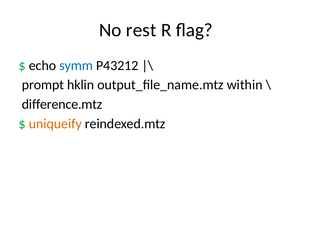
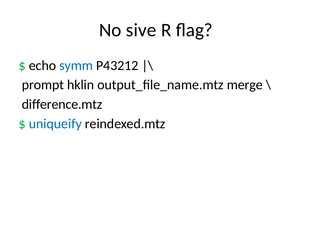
rest: rest -> sive (141, 30)
within: within -> merge (245, 85)
uniqueify colour: orange -> blue (55, 124)
